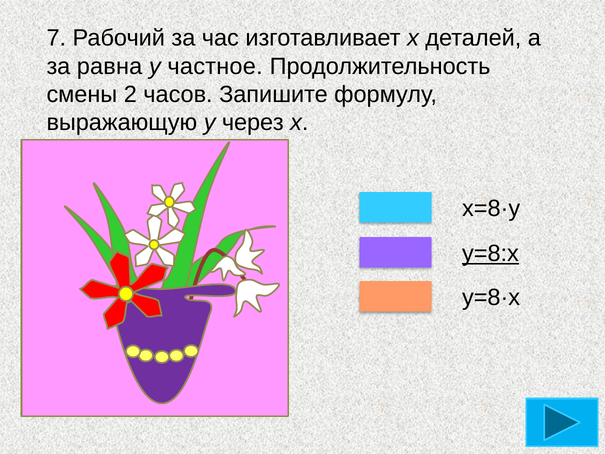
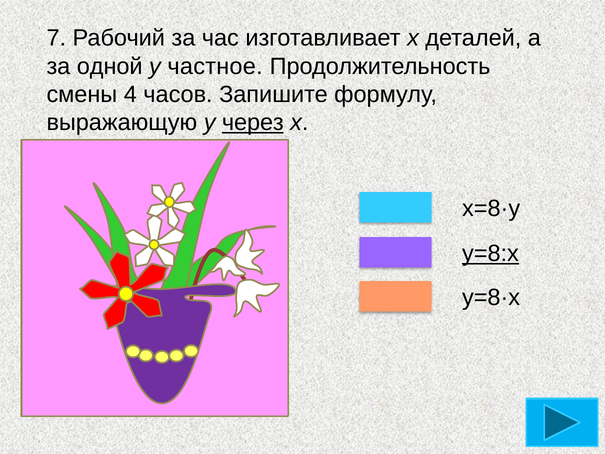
равна: равна -> одной (110, 66)
2: 2 -> 4 (130, 94)
через underline: none -> present (253, 123)
